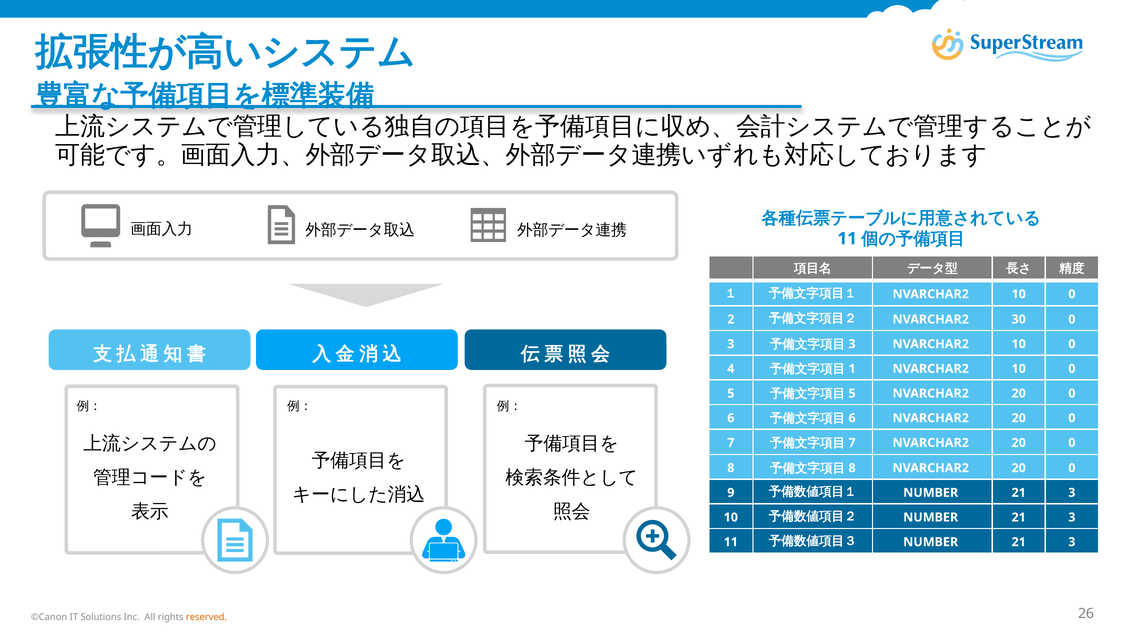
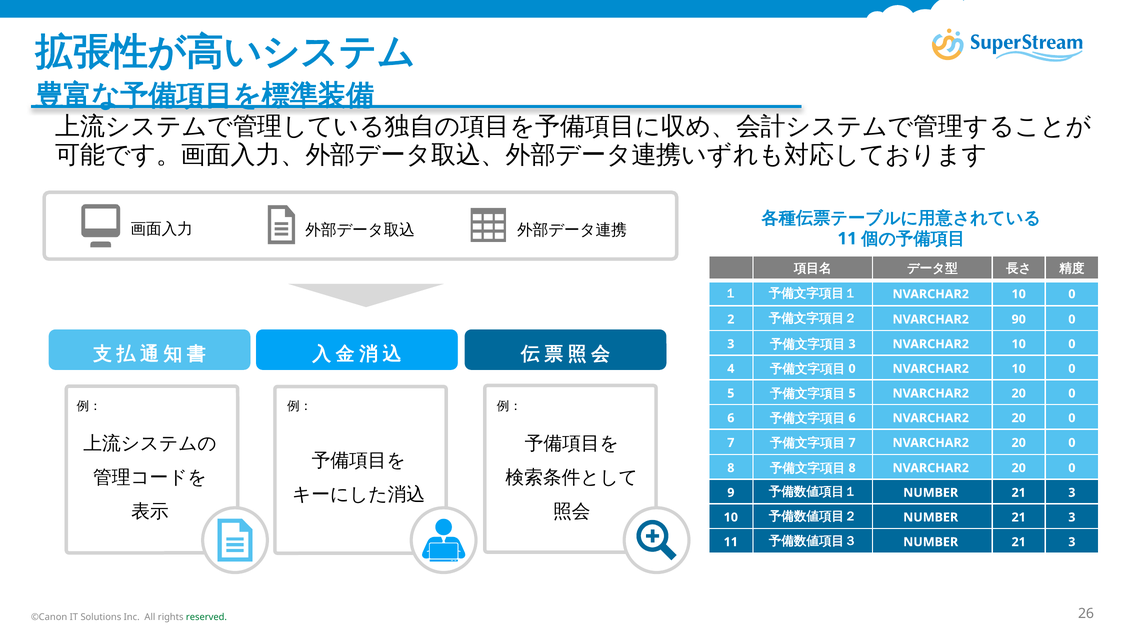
30: 30 -> 90 (1019, 319)
1: 1 -> 0 (852, 369)
reserved colour: orange -> green (206, 617)
